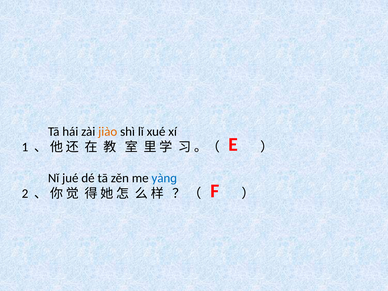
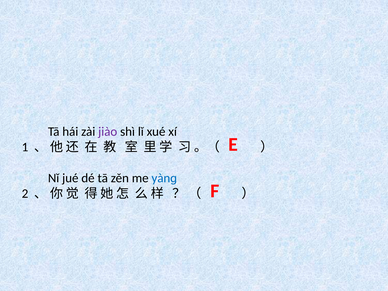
jiào colour: orange -> purple (108, 132)
